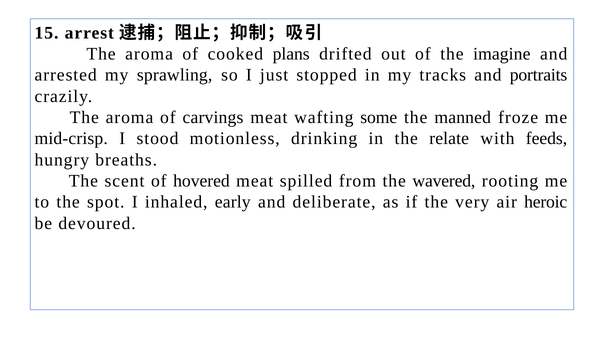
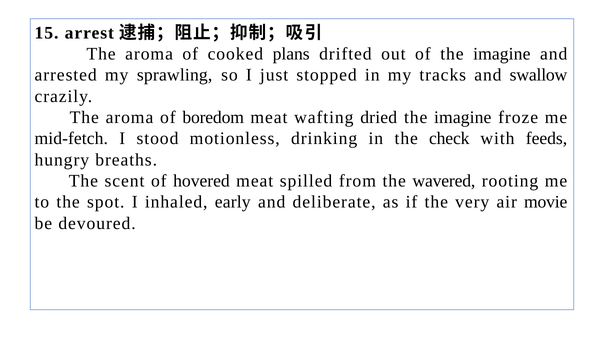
portraits: portraits -> swallow (539, 75)
carvings: carvings -> boredom (213, 117)
some: some -> dried (379, 117)
manned: manned -> imagine (463, 117)
mid-crisp: mid-crisp -> mid-fetch (71, 139)
relate: relate -> check (449, 139)
heroic: heroic -> movie (546, 202)
